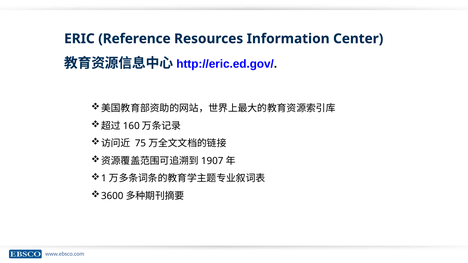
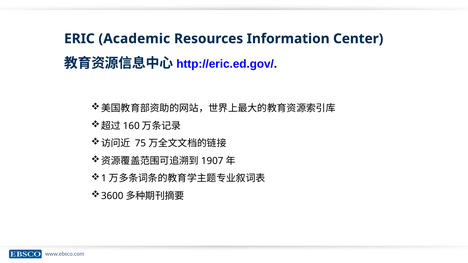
Reference: Reference -> Academic (134, 39)
